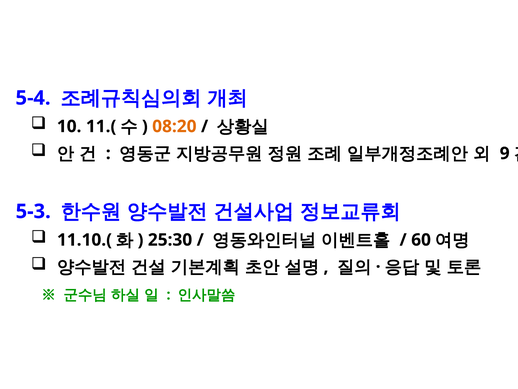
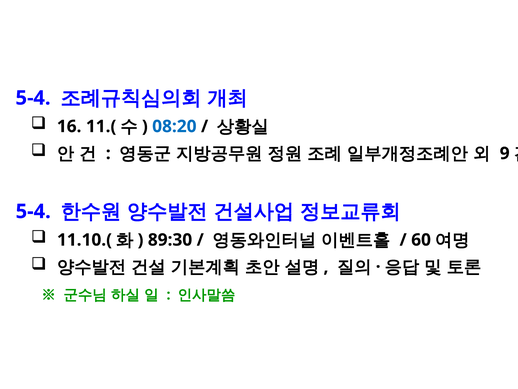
10: 10 -> 16 (69, 126)
08:20 colour: orange -> blue (174, 126)
5-3: 5-3 -> 5-4 (33, 211)
25:30: 25:30 -> 89:30 (170, 240)
